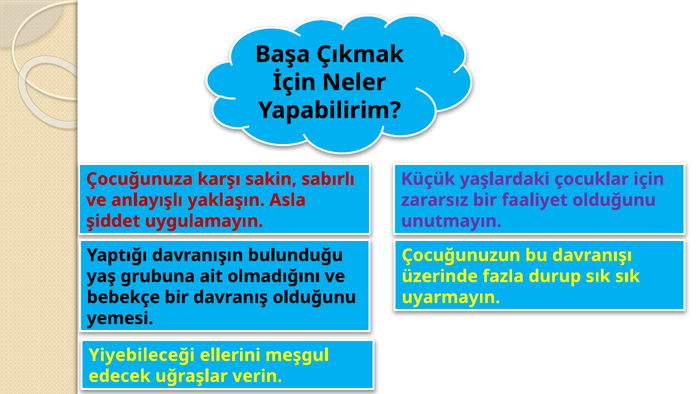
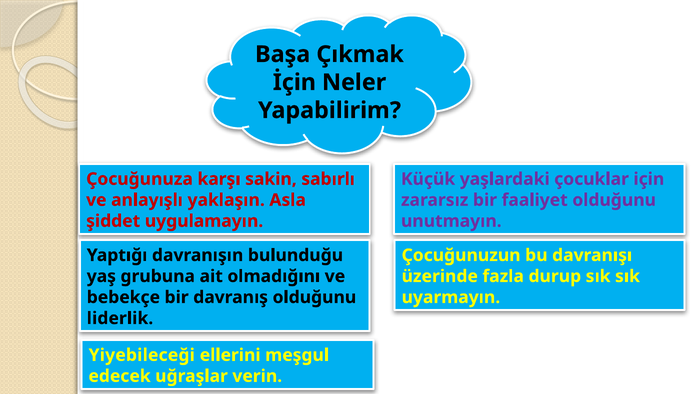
yemesi: yemesi -> liderlik (120, 318)
